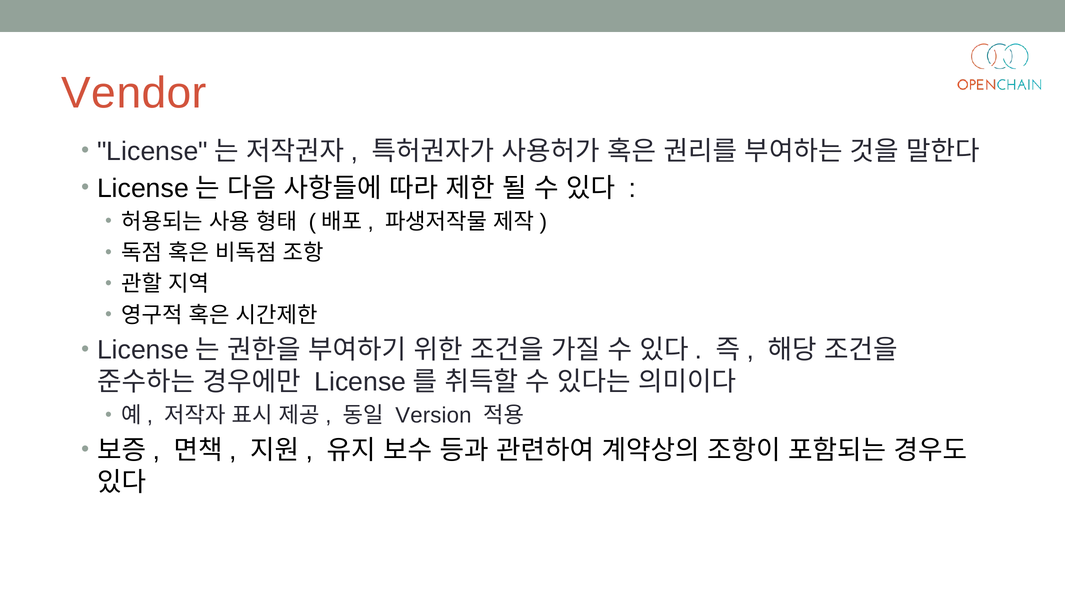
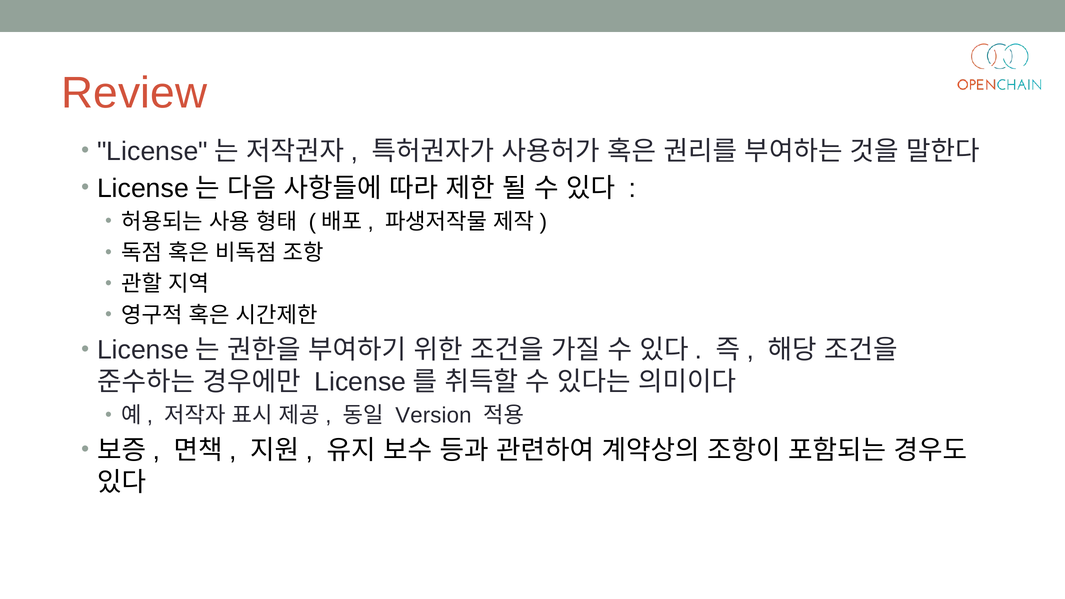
Vendor: Vendor -> Review (134, 93)
